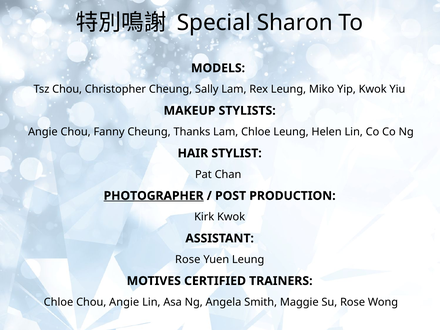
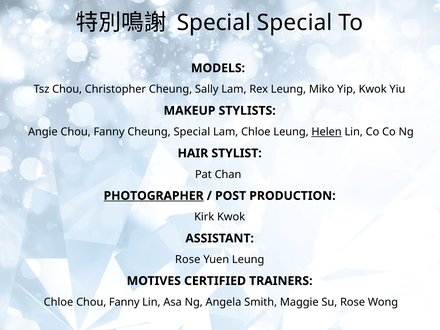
Special Sharon: Sharon -> Special (295, 23)
Cheung Thanks: Thanks -> Special (192, 132)
Helen underline: none -> present (327, 132)
Angie: Angie -> Fanny (124, 302)
